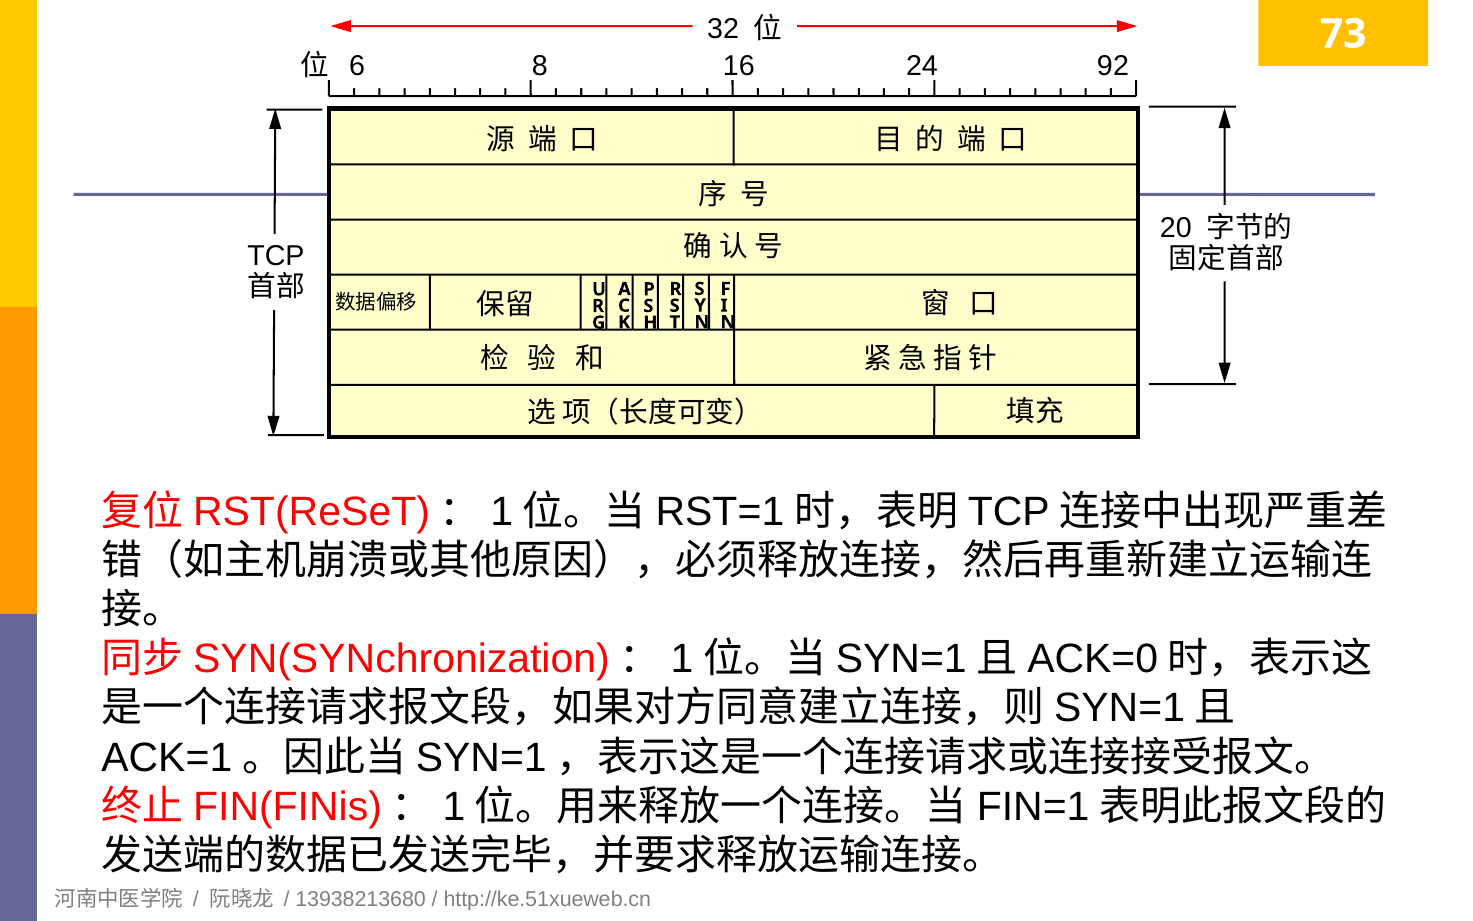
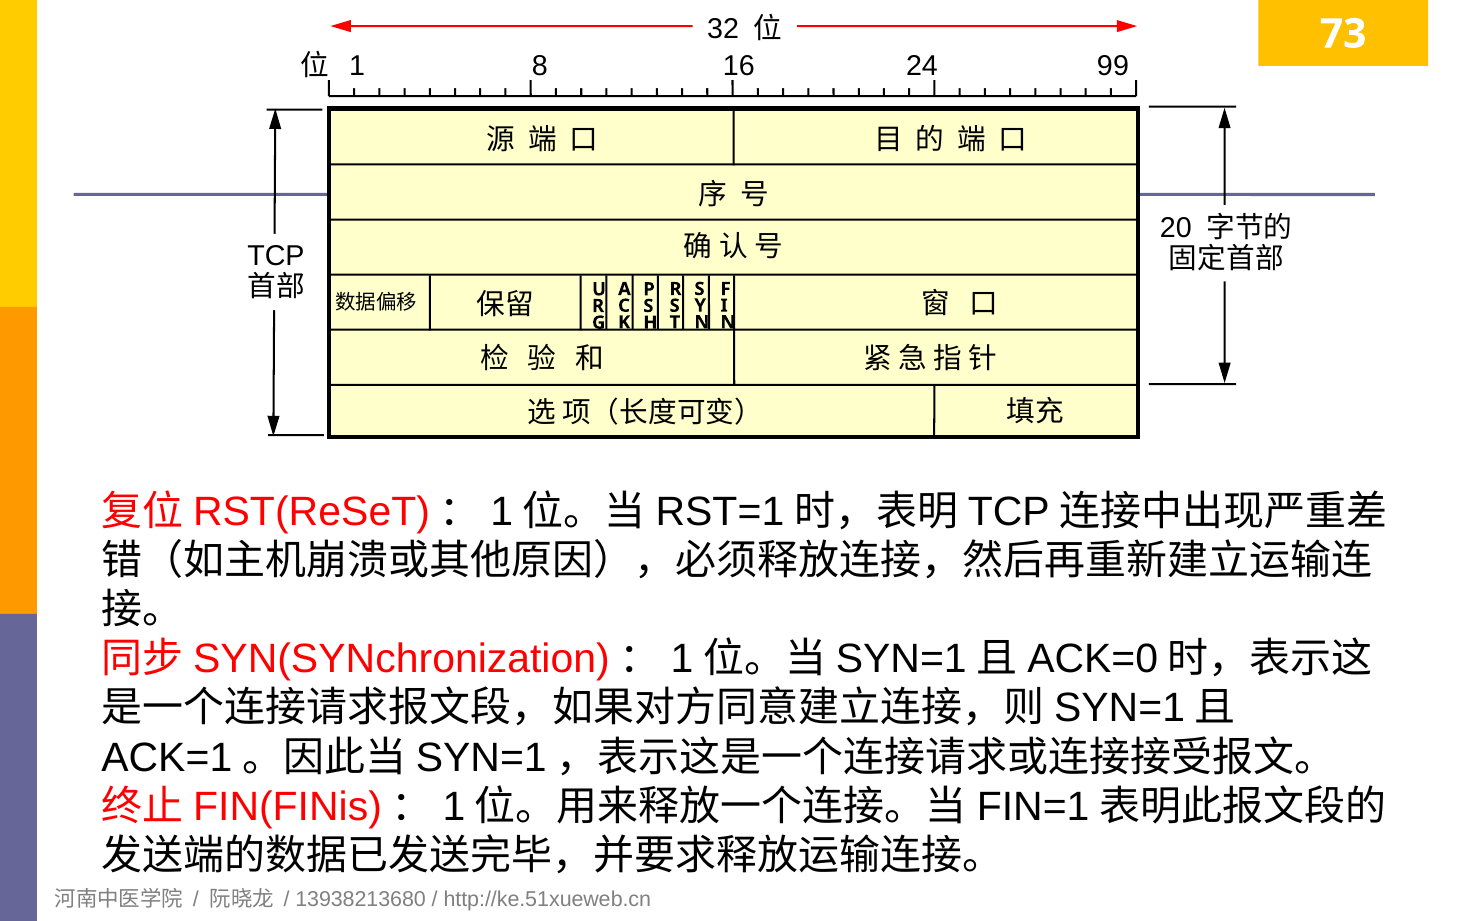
6: 6 -> 1 (357, 66)
92: 92 -> 99 (1113, 66)
